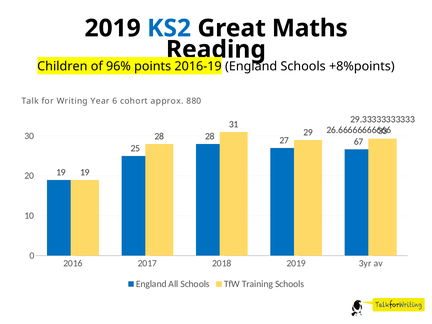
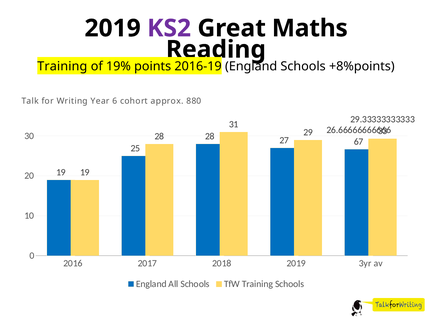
KS2 colour: blue -> purple (169, 28)
Children: Children -> Training (62, 66)
96%: 96% -> 19% (118, 66)
